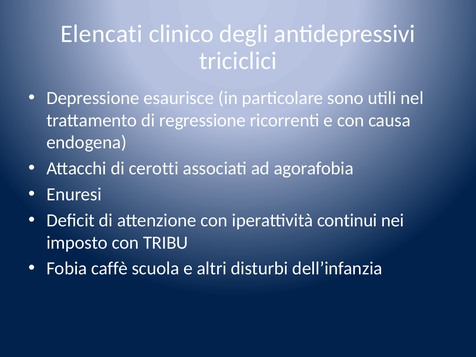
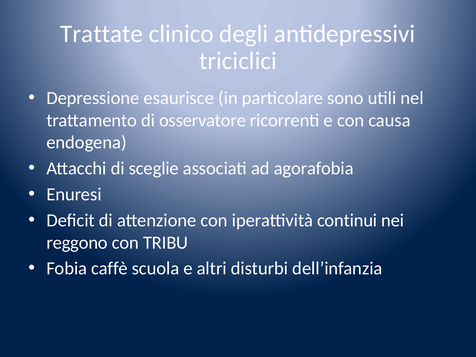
Elencati: Elencati -> Trattate (102, 34)
regressione: regressione -> osservatore (203, 120)
cerotti: cerotti -> sceglie (154, 168)
imposto: imposto -> reggono (77, 243)
